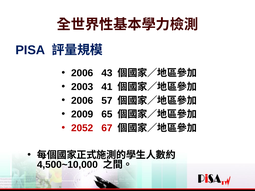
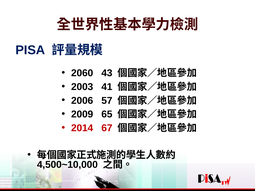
2006: 2006 -> 2060 (82, 73)
2052: 2052 -> 2014 (82, 128)
